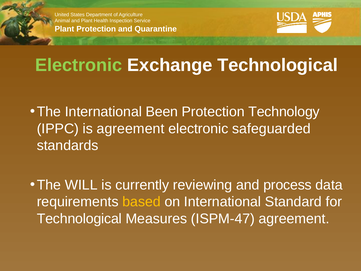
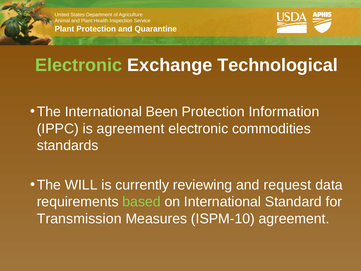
Technology: Technology -> Information (284, 112)
safeguarded: safeguarded -> commodities (271, 129)
process: process -> request (287, 185)
based colour: yellow -> light green (142, 202)
Technological: Technological -> Transmission (79, 218)
ISPM-47: ISPM-47 -> ISPM-10 (223, 218)
